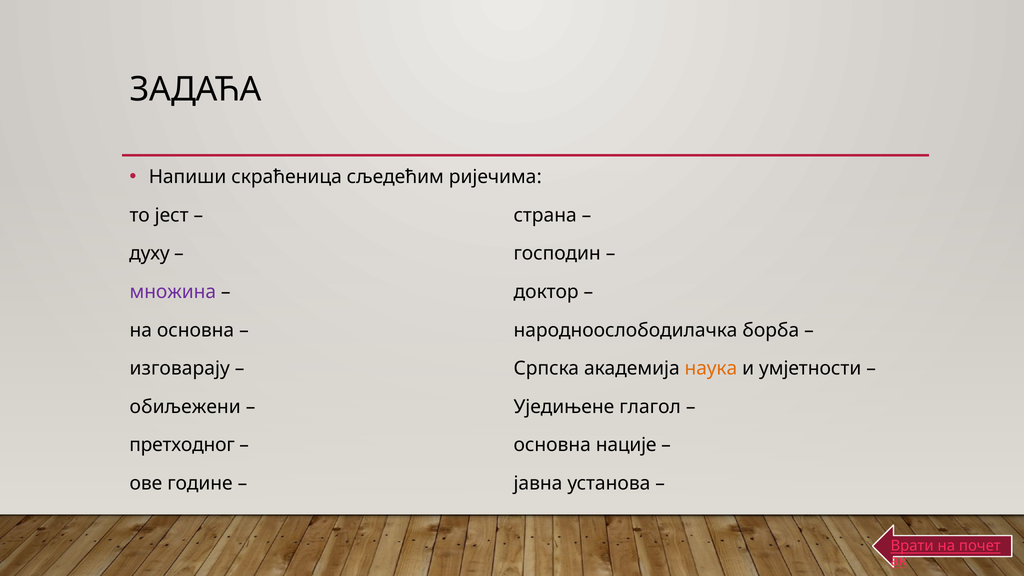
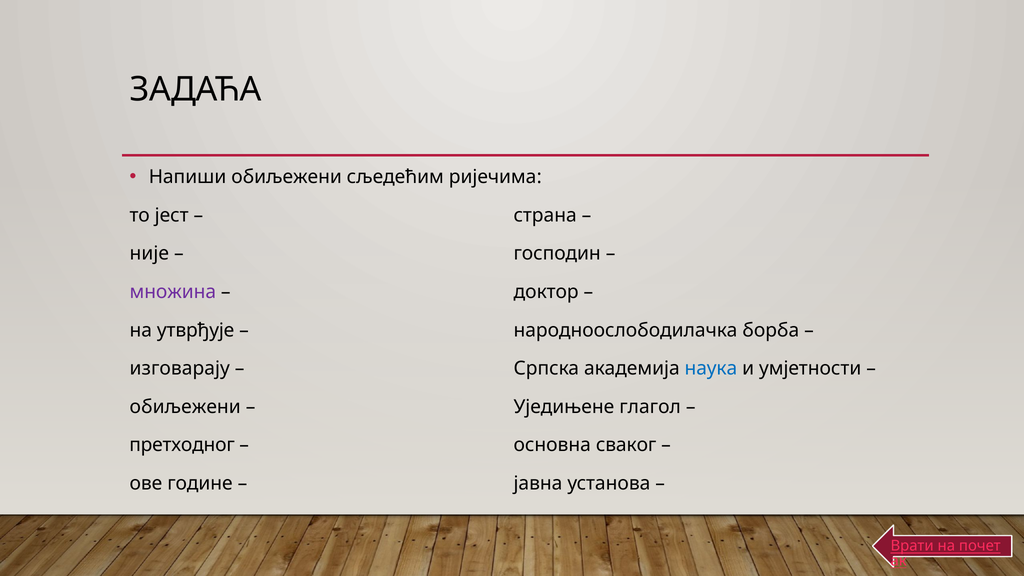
Напиши скраћеница: скраћеница -> обиљежени (287, 177)
духу: духу -> није (149, 254)
на основна: основна -> утврђује (196, 330)
наука colour: orange -> blue (711, 369)
нације: нације -> сваког (626, 445)
